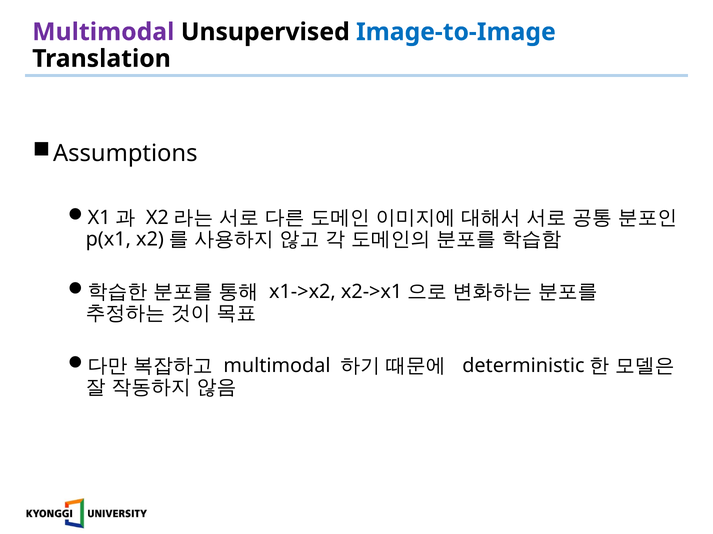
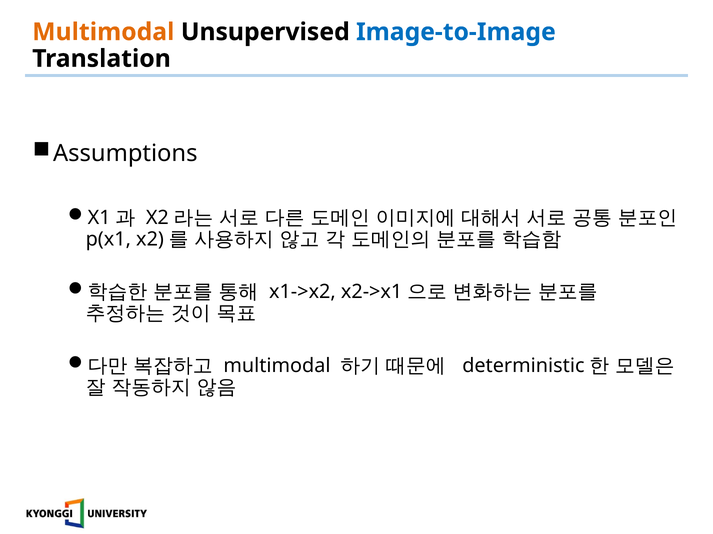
Multimodal colour: purple -> orange (103, 32)
